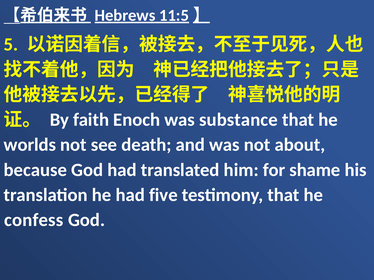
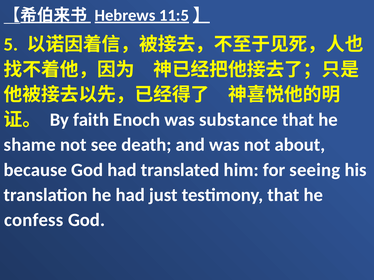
worlds: worlds -> shame (30, 145)
shame: shame -> seeing (315, 170)
five: five -> just (163, 195)
